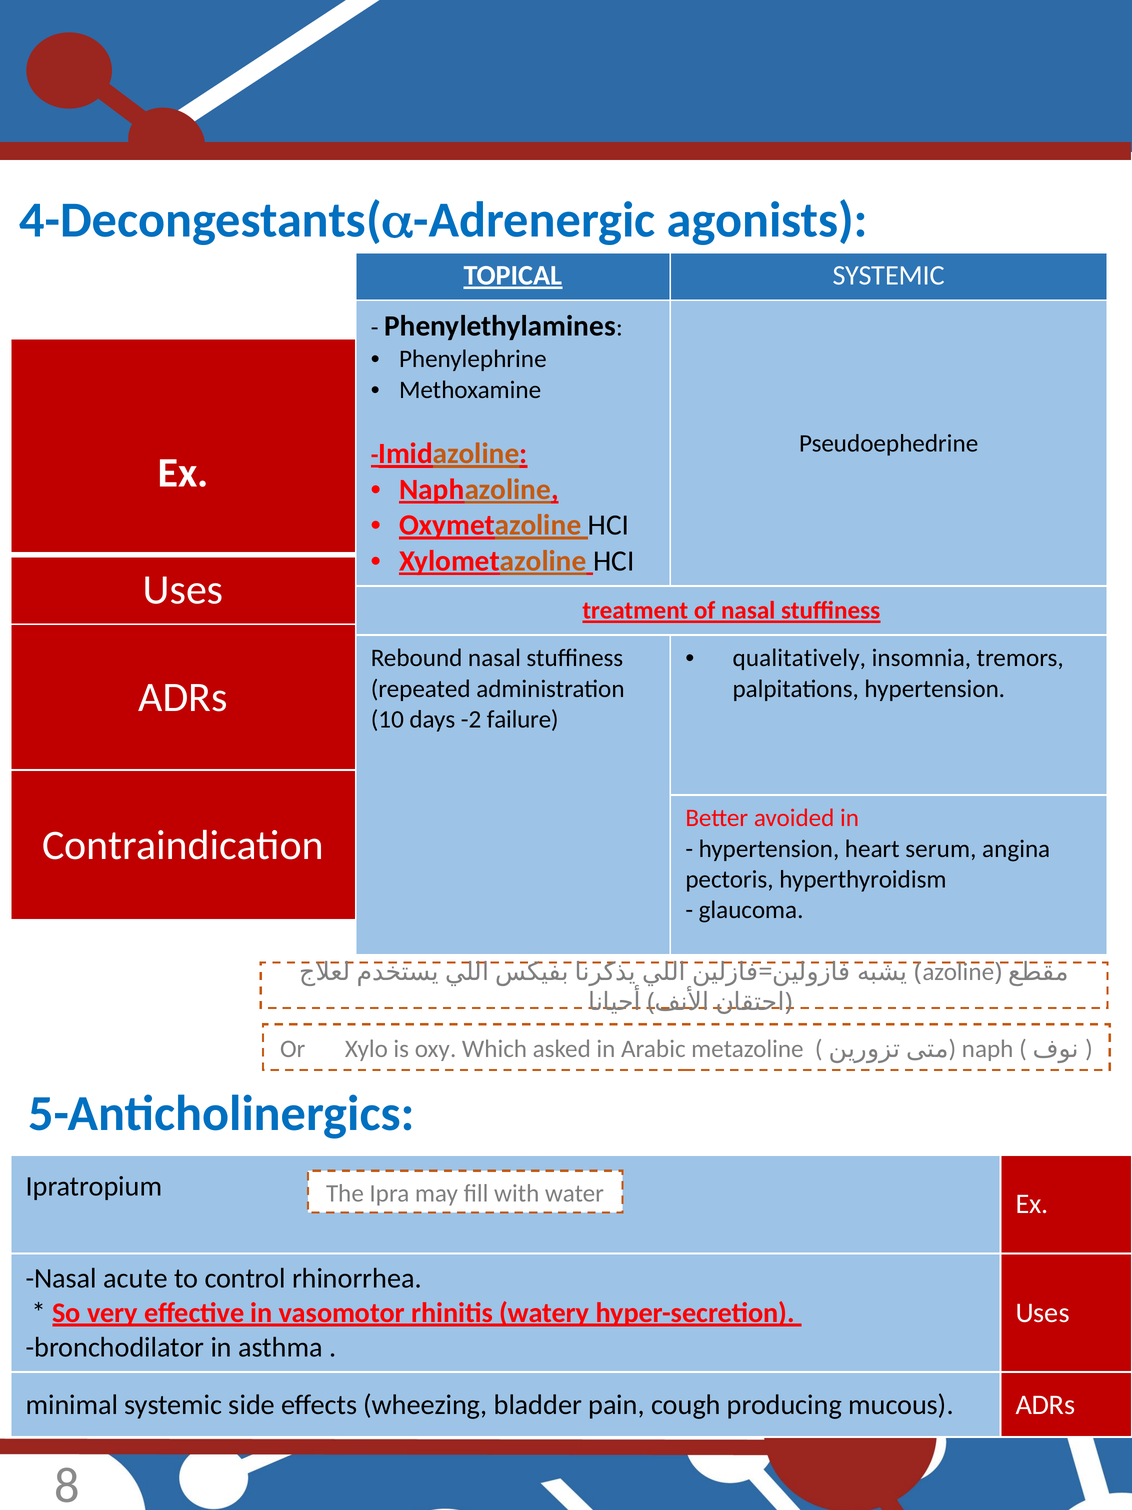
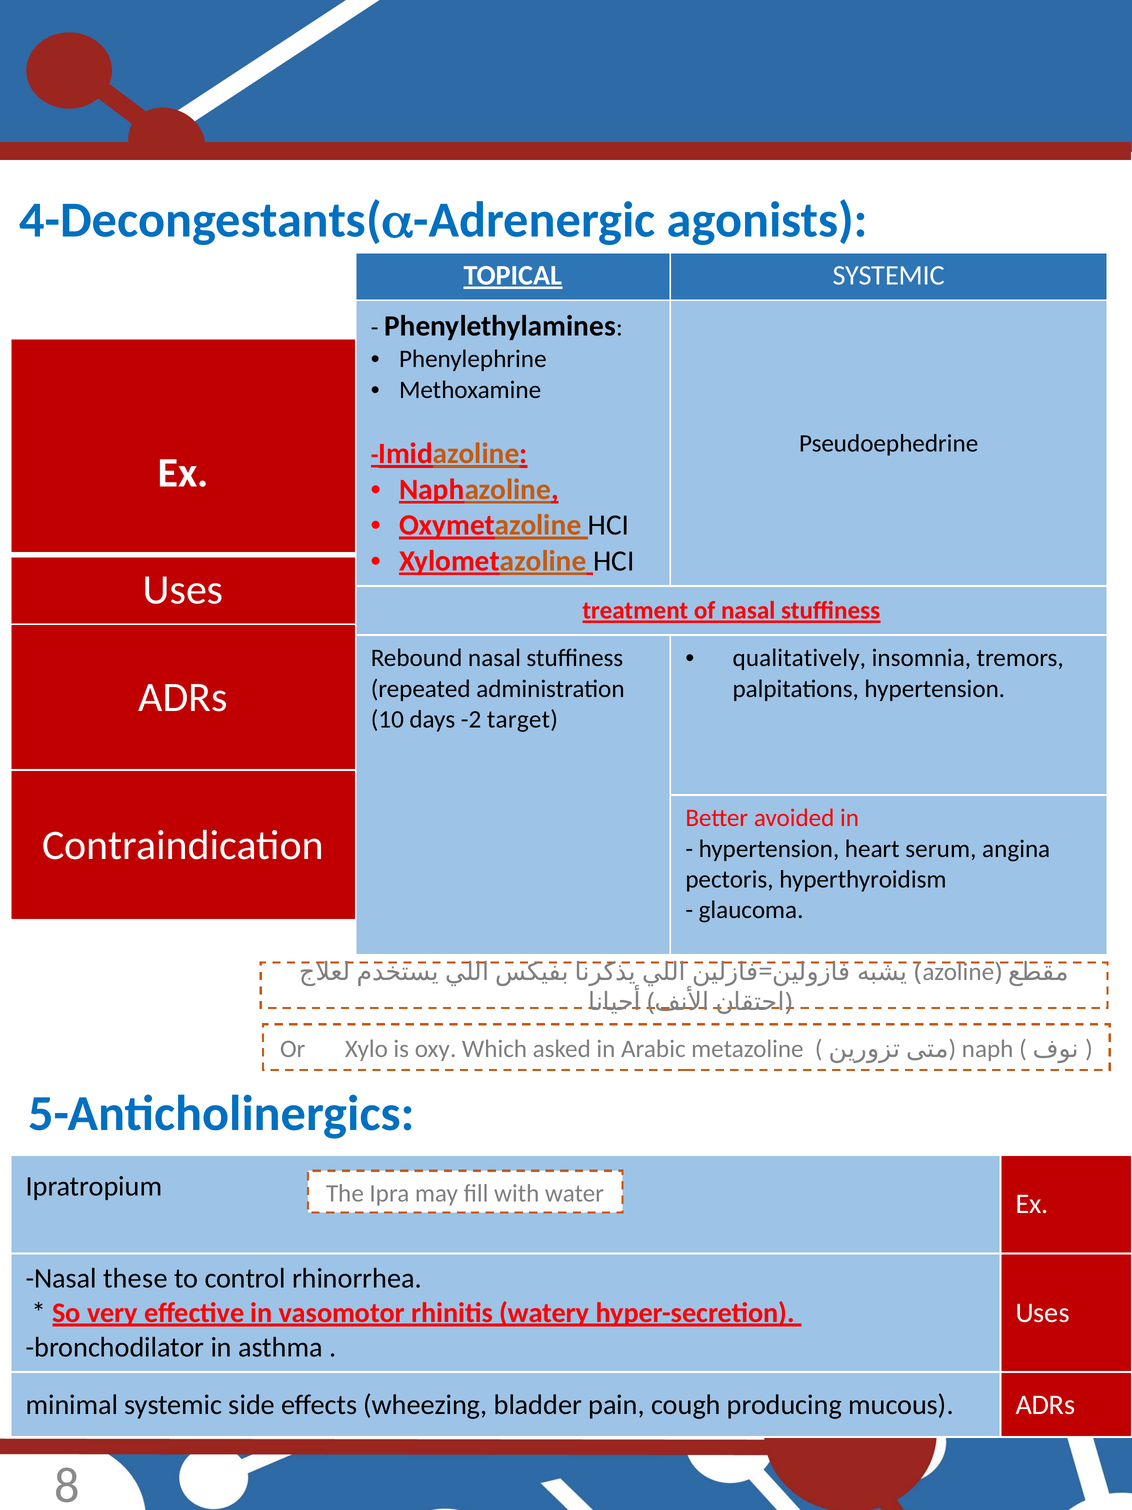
failure: failure -> target (522, 719)
acute: acute -> these (135, 1278)
